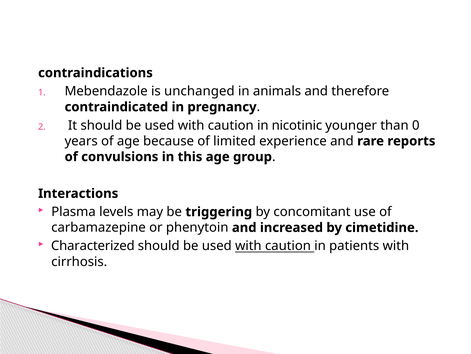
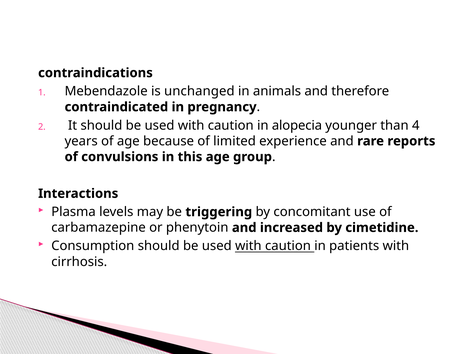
nicotinic: nicotinic -> alopecia (297, 125)
0: 0 -> 4 (416, 125)
Characterized: Characterized -> Consumption (93, 245)
